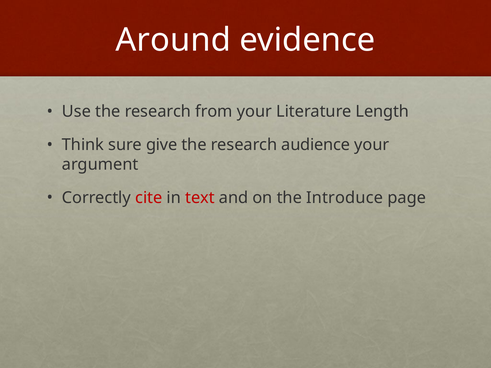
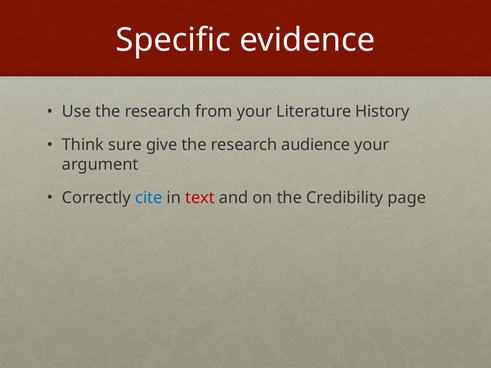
Around: Around -> Specific (173, 40)
Length: Length -> History (382, 112)
cite colour: red -> blue (149, 198)
Introduce: Introduce -> Credibility (345, 198)
